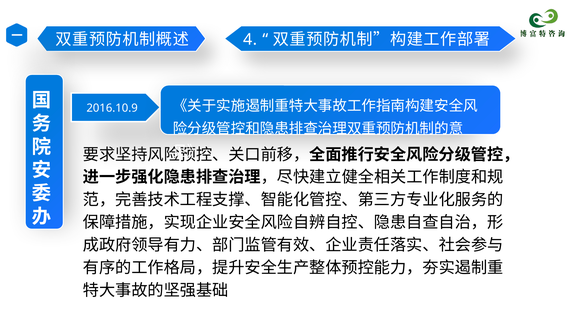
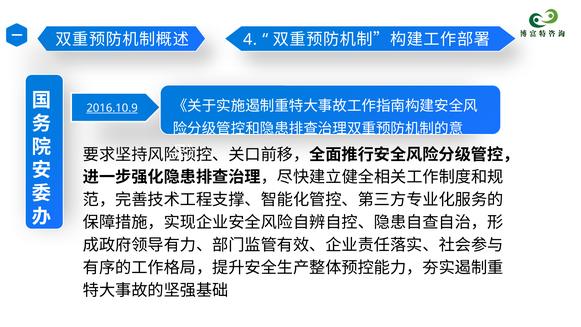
2016.10.9 underline: none -> present (112, 108)
